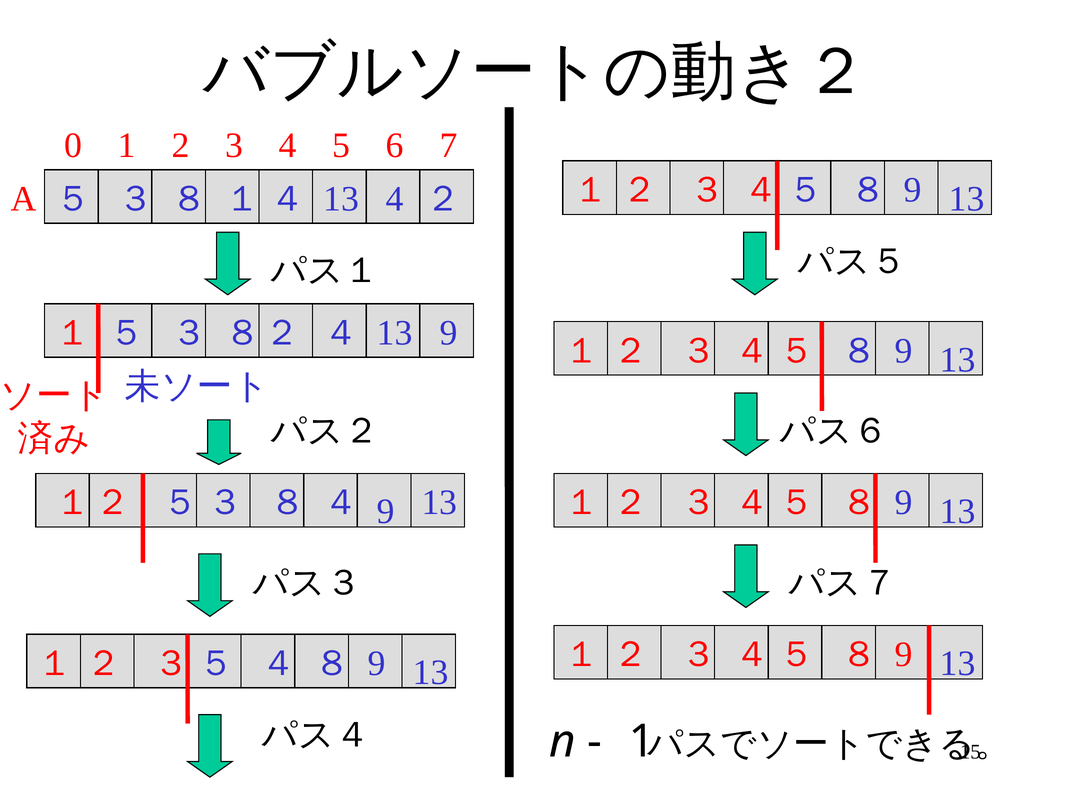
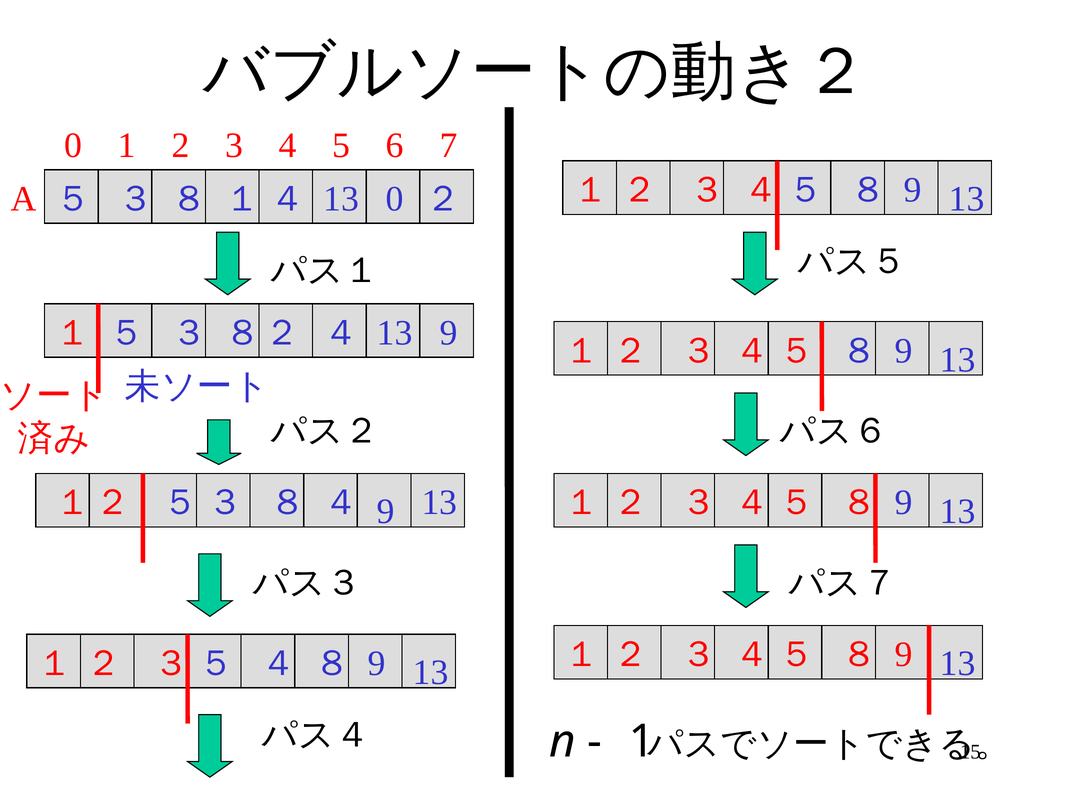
13 4: 4 -> 0 (395, 199)
